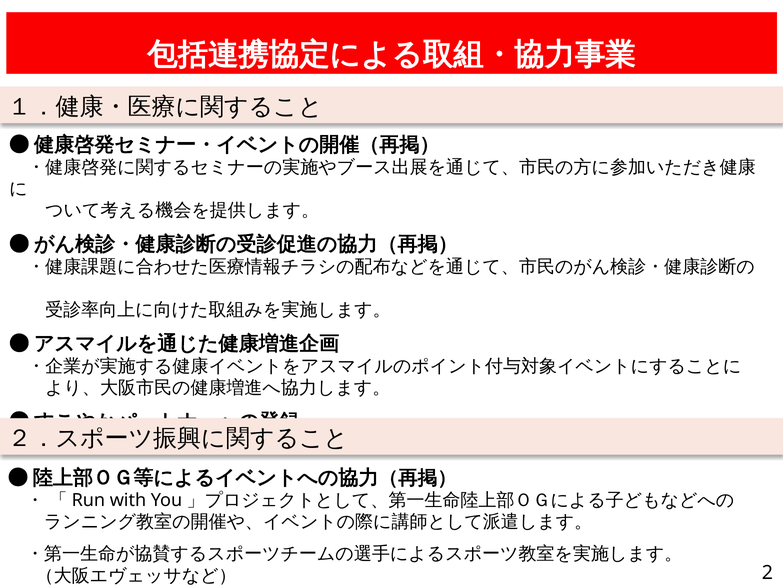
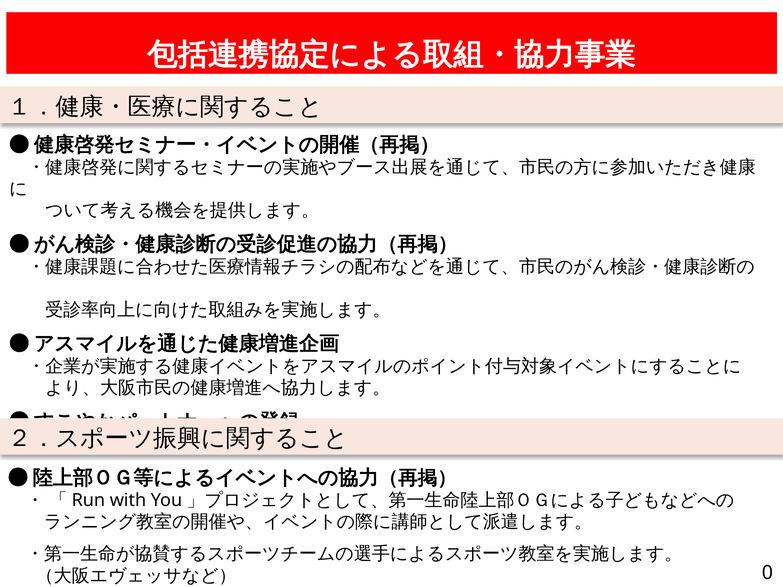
2: 2 -> 0 (767, 573)
